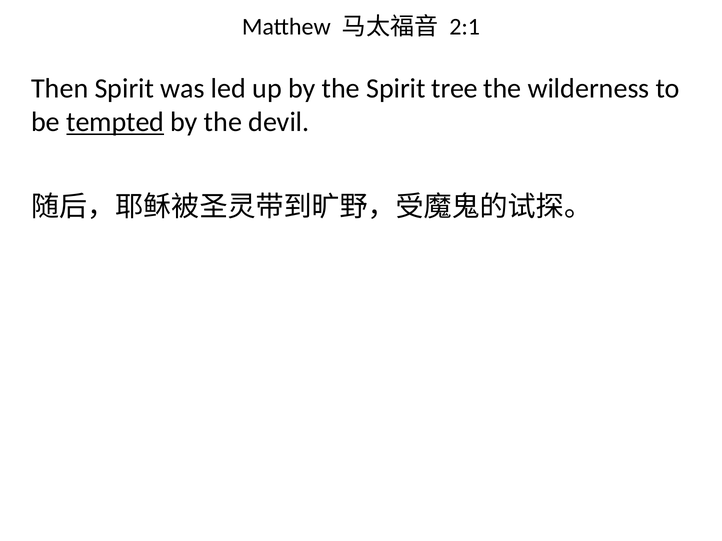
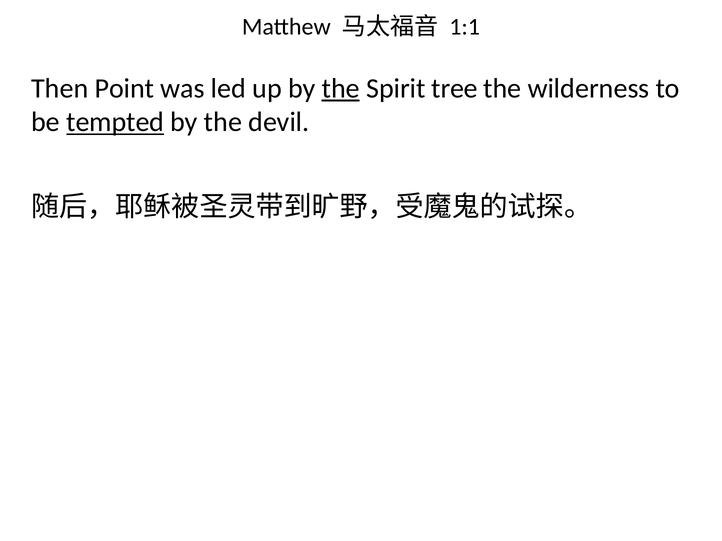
2:1: 2:1 -> 1:1 (465, 27)
Then Spirit: Spirit -> Point (124, 89)
the underline: none -> present (341, 89)
